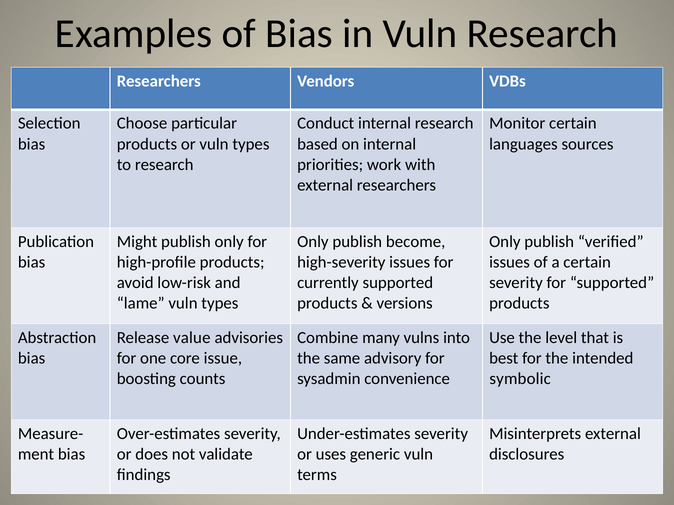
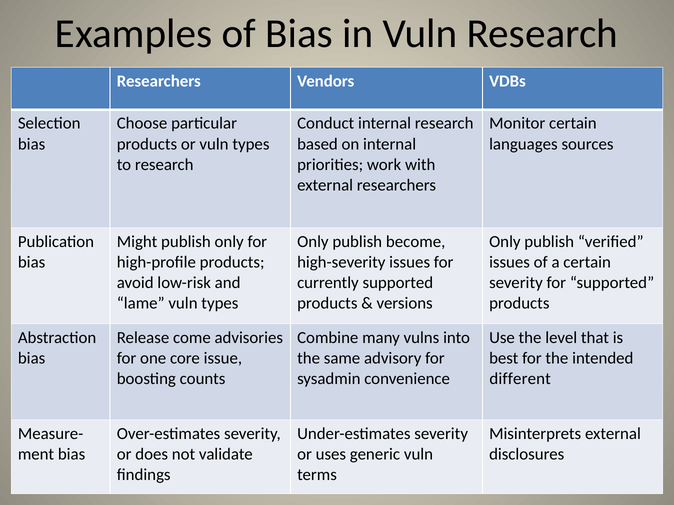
value: value -> come (192, 338)
symbolic: symbolic -> different (520, 379)
